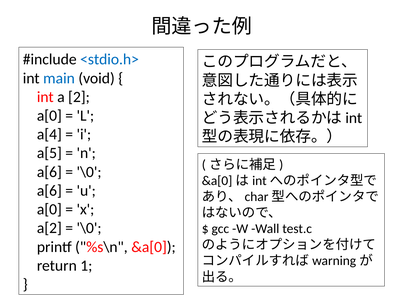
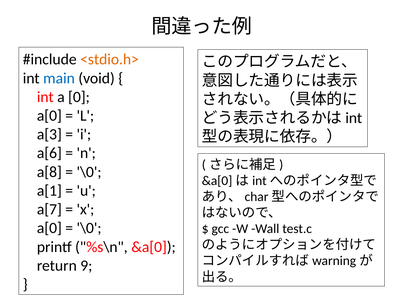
<stdio.h> colour: blue -> orange (110, 60)
2: 2 -> 0 (79, 97)
a[4: a[4 -> a[3 (49, 135)
a[5: a[5 -> a[6 (49, 153)
a[6: a[6 -> a[8 (49, 172)
a[6: a[6 -> a[1 (49, 191)
a[0: a[0 -> a[7 (49, 210)
a[2: a[2 -> a[0 (49, 228)
1: 1 -> 9 (86, 266)
